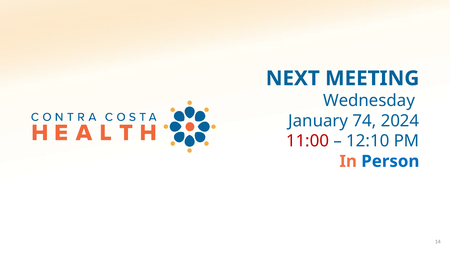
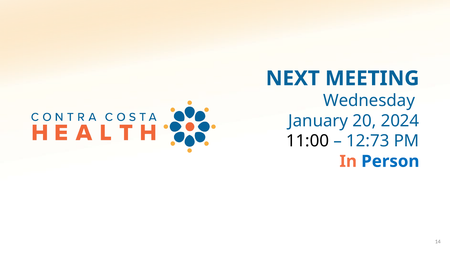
74: 74 -> 20 (364, 121)
11:00 colour: red -> black (308, 141)
12:10: 12:10 -> 12:73 (368, 141)
